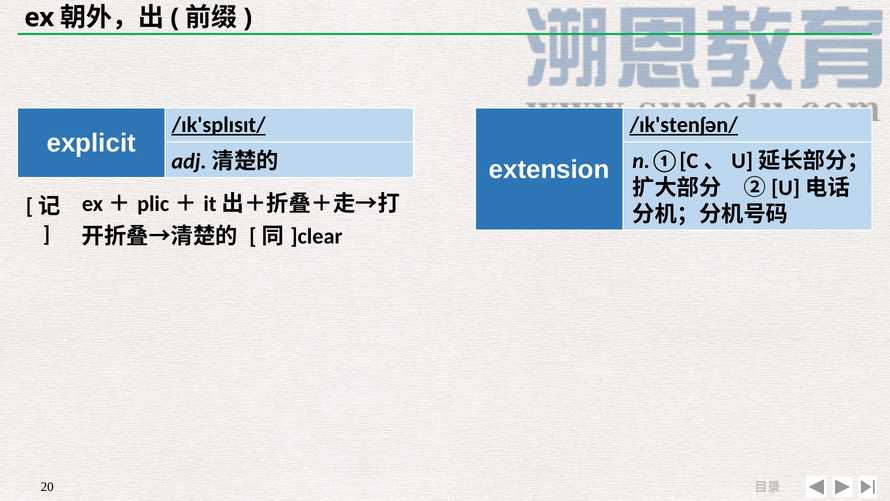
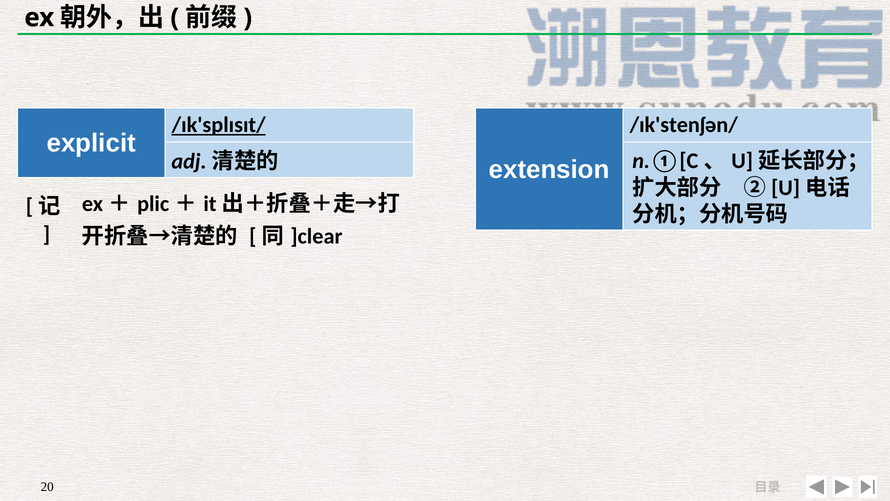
/ɪk'stenʃən/ underline: present -> none (684, 125)
